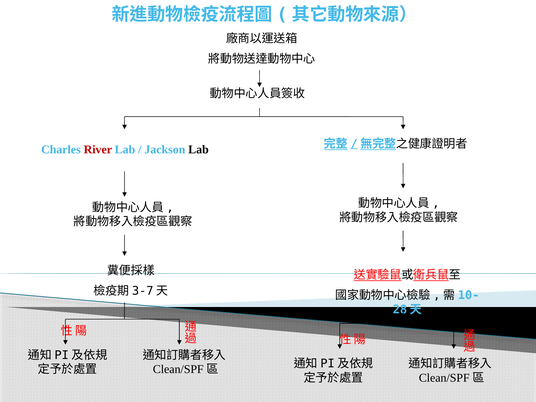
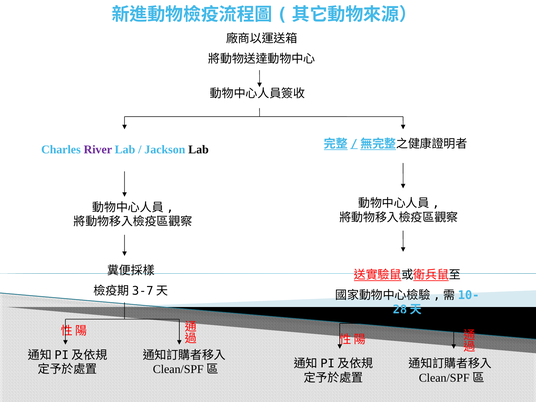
River colour: red -> purple (98, 150)
